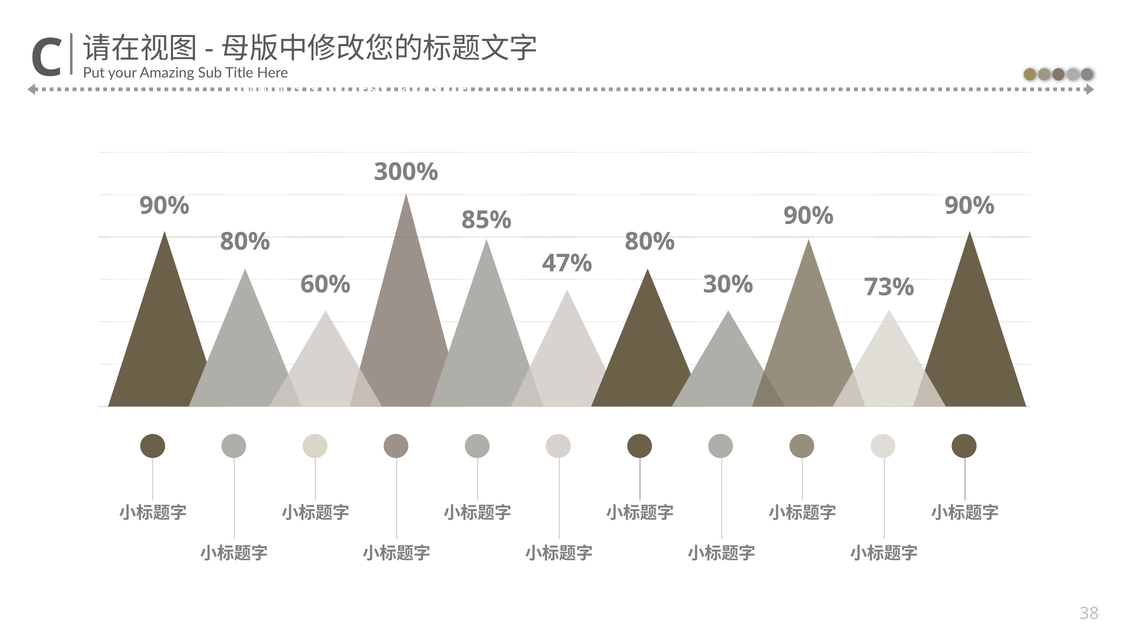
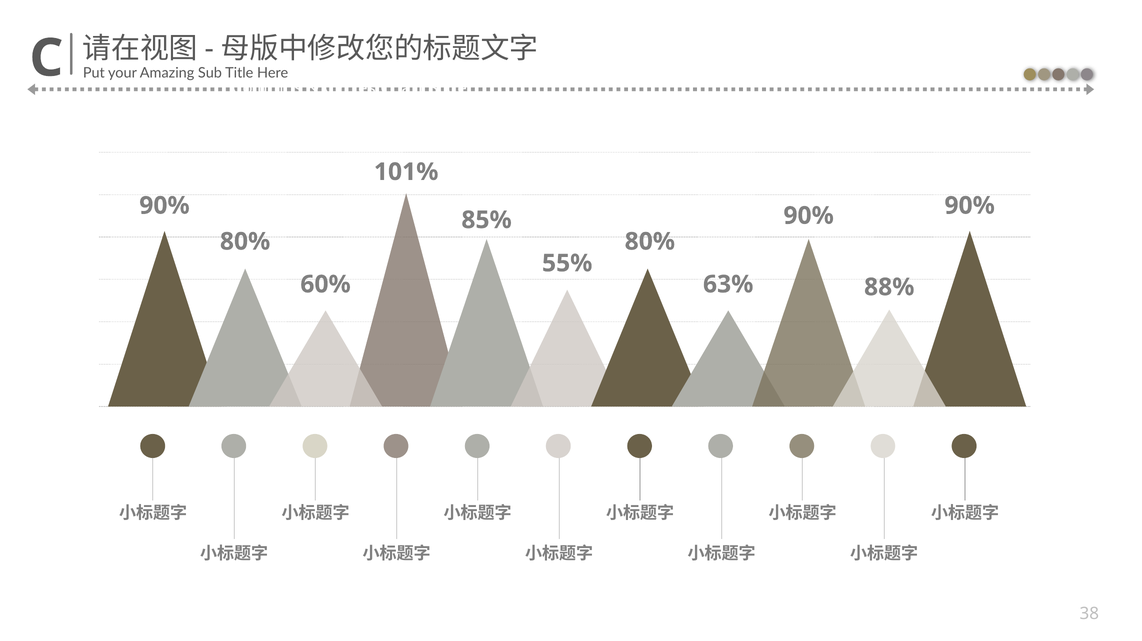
300%: 300% -> 101% (406, 172)
47%: 47% -> 55% (567, 263)
30%: 30% -> 63% (728, 284)
73%: 73% -> 88% (889, 287)
